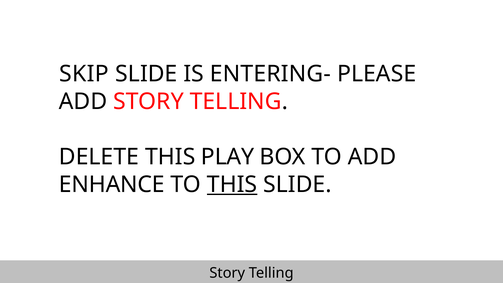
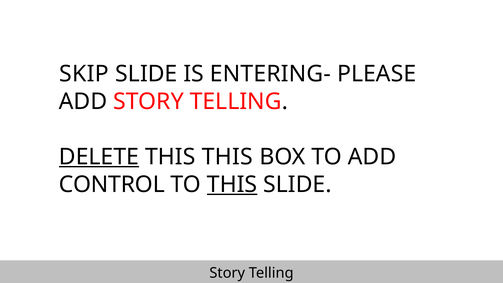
DELETE underline: none -> present (99, 157)
THIS PLAY: PLAY -> THIS (227, 157)
ENHANCE: ENHANCE -> CONTROL (112, 184)
